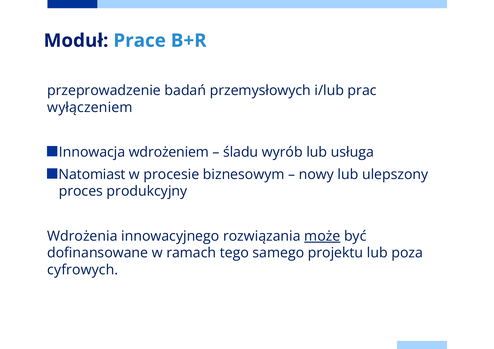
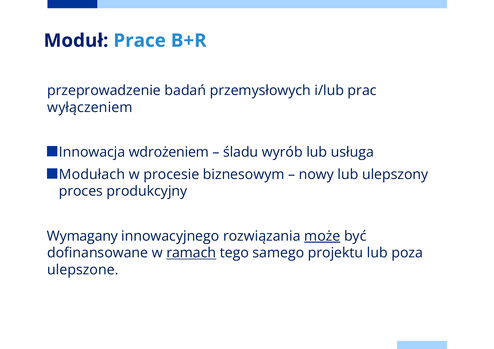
Natomiast: Natomiast -> Modułach (92, 175)
Wdrożenia: Wdrożenia -> Wymagany (82, 236)
ramach underline: none -> present (191, 253)
cyfrowych: cyfrowych -> ulepszone (83, 270)
